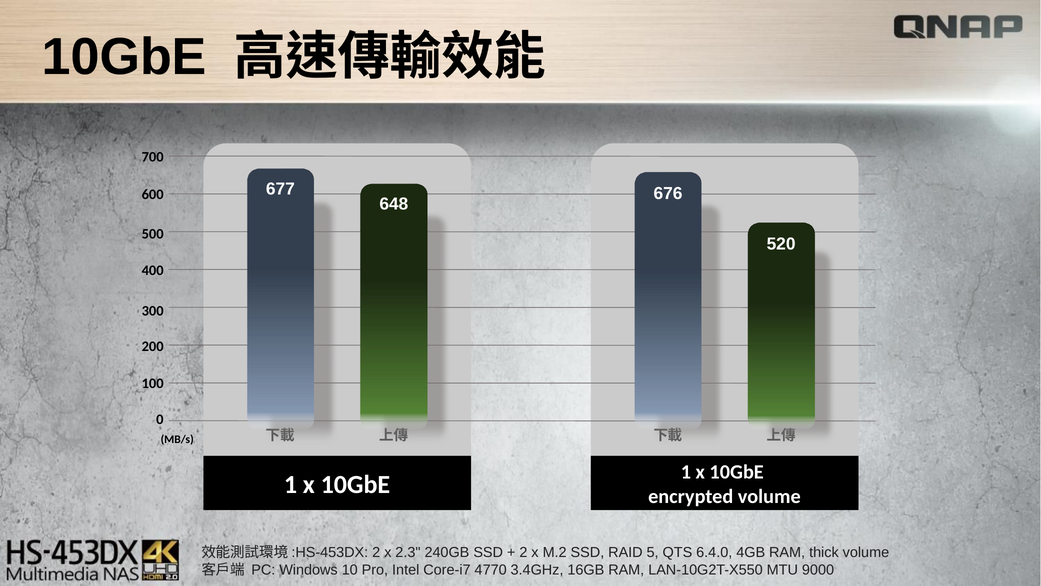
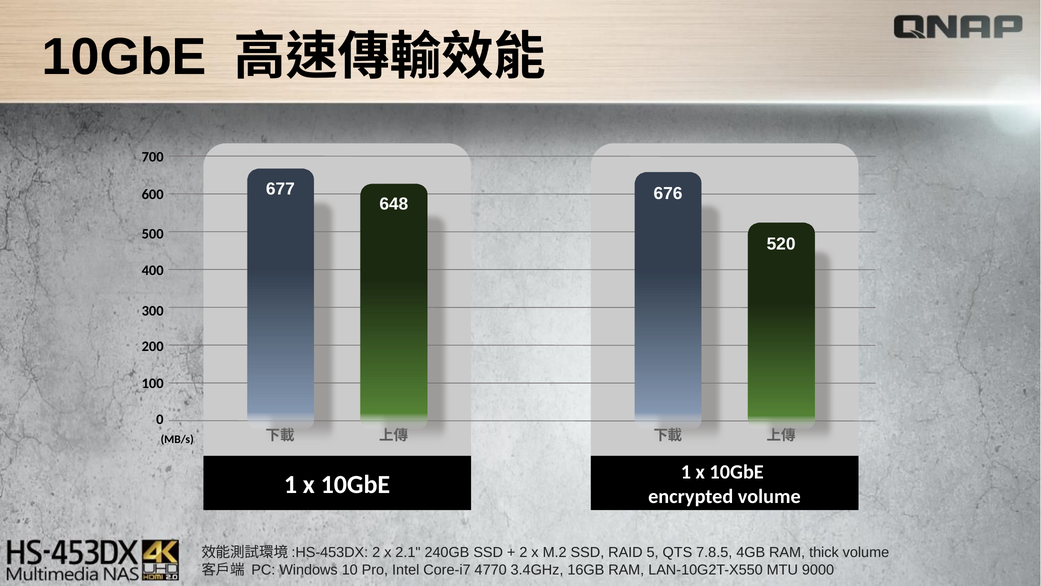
2.3: 2.3 -> 2.1 (408, 552)
6.4.0: 6.4.0 -> 7.8.5 (714, 552)
